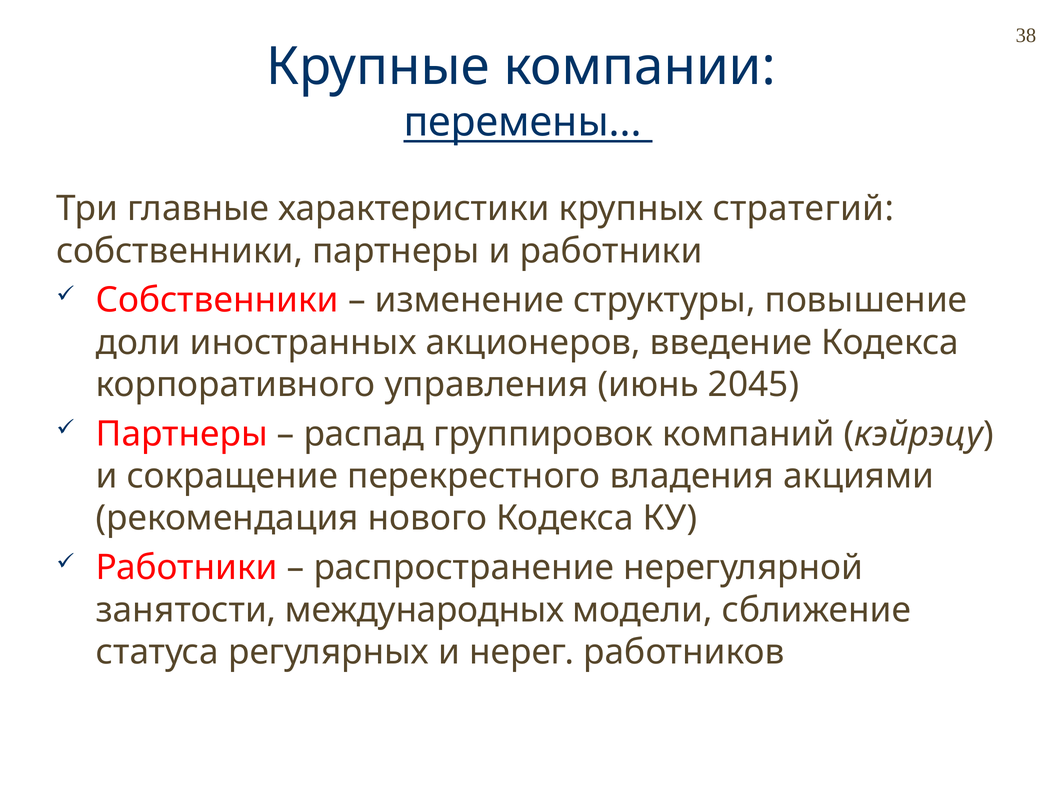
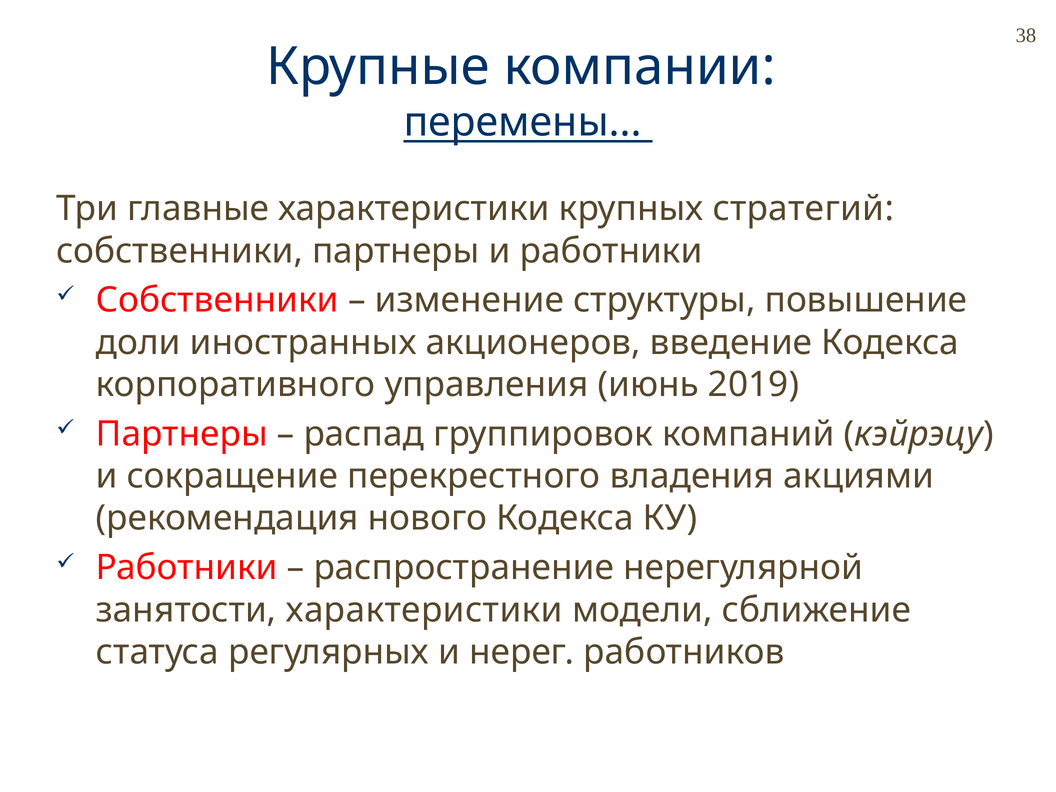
2045: 2045 -> 2019 (754, 385)
занятости международных: международных -> характеристики (424, 610)
